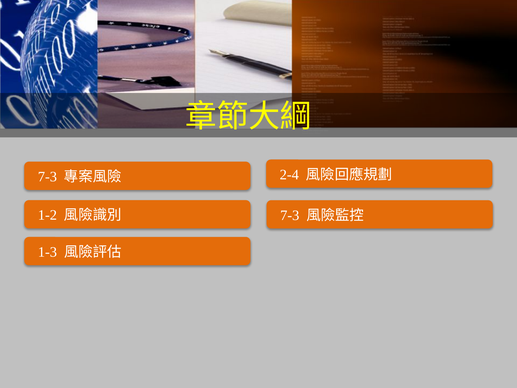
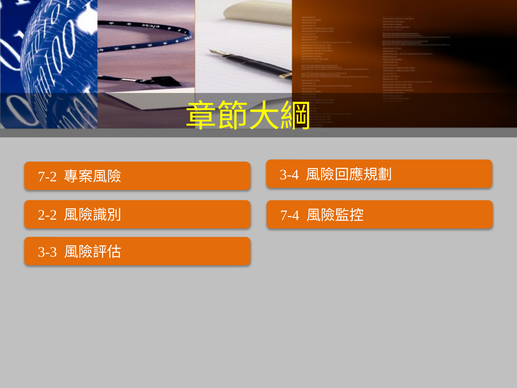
2-4: 2-4 -> 3-4 (289, 175)
7-3: 7-3 -> 7-2 (47, 177)
1-2: 1-2 -> 2-2 (47, 215)
7-3: 7-3 -> 7-4 (290, 215)
1-3: 1-3 -> 3-3 (47, 252)
